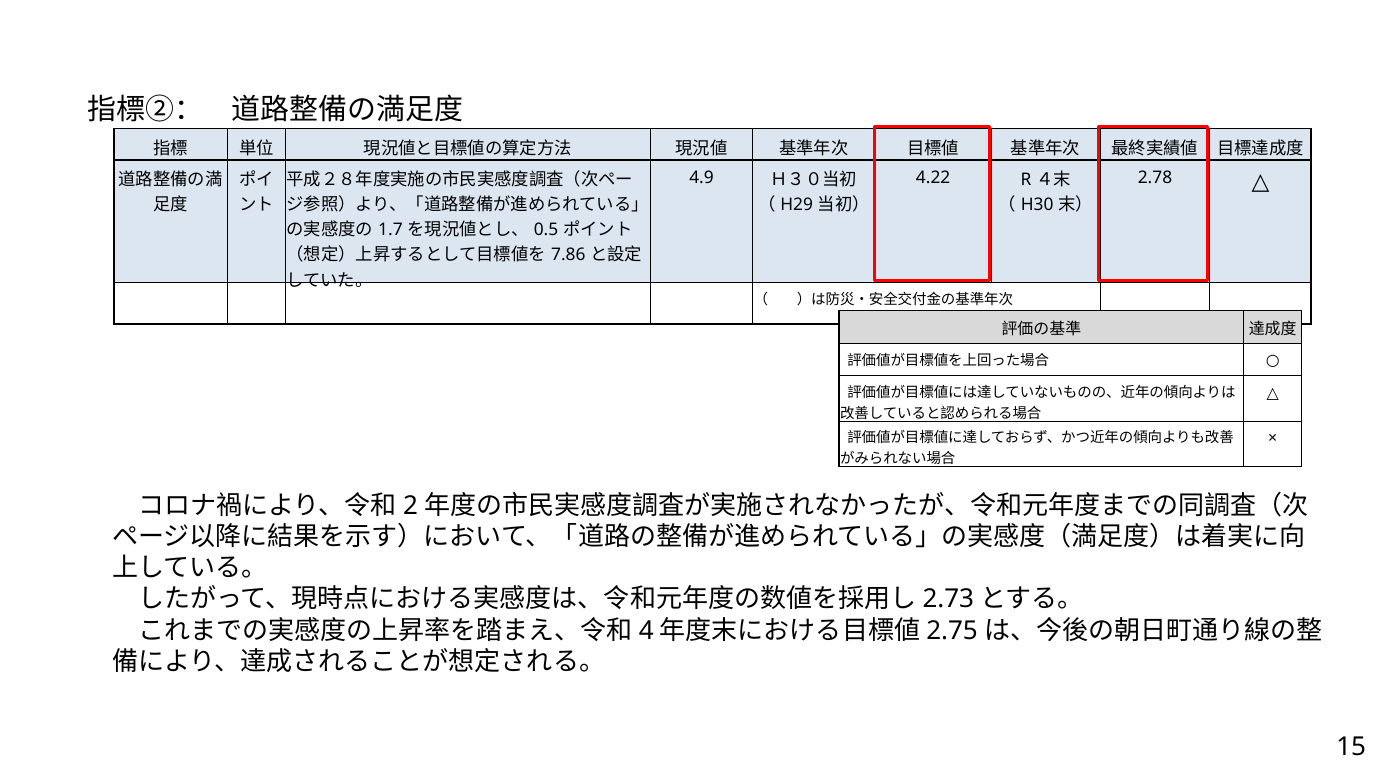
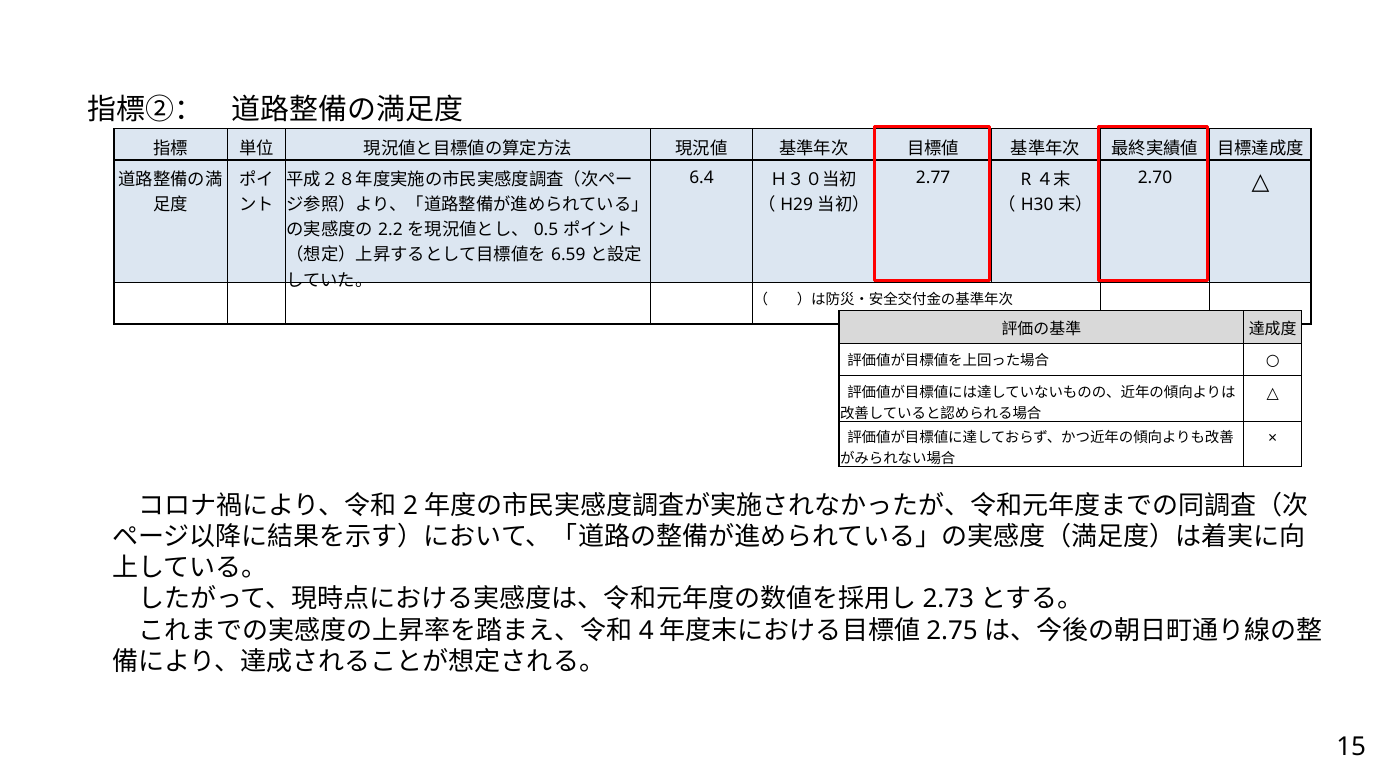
4.9: 4.9 -> 6.4 (702, 178)
4.22: 4.22 -> 2.77 (933, 178)
2.78: 2.78 -> 2.70 (1155, 178)
1.7: 1.7 -> 2.2 (390, 230)
7.86: 7.86 -> 6.59 (568, 255)
